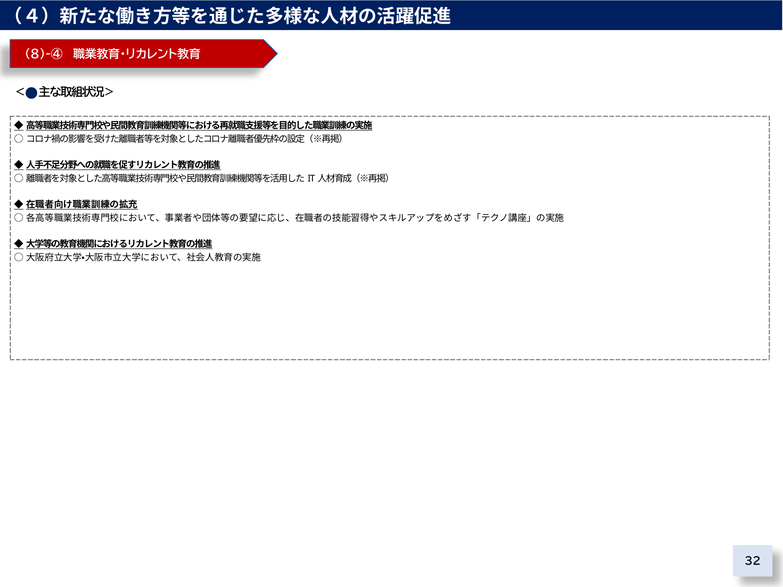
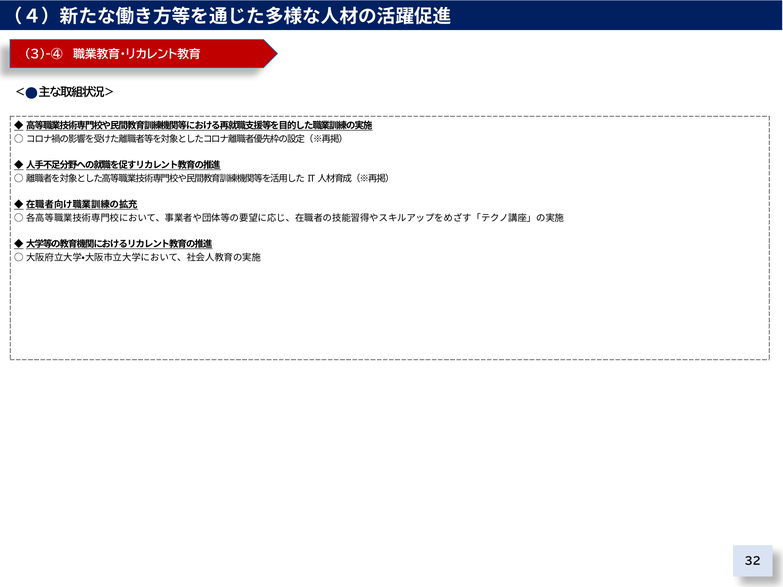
8)-④: 8)-④ -> 3)-④ (44, 54)
